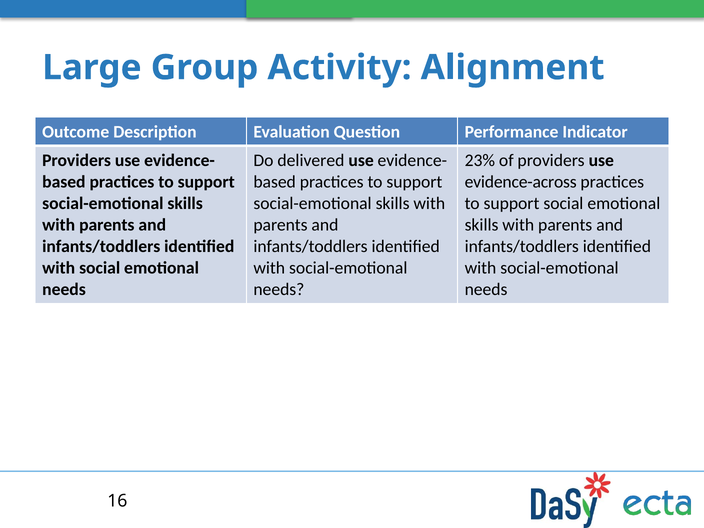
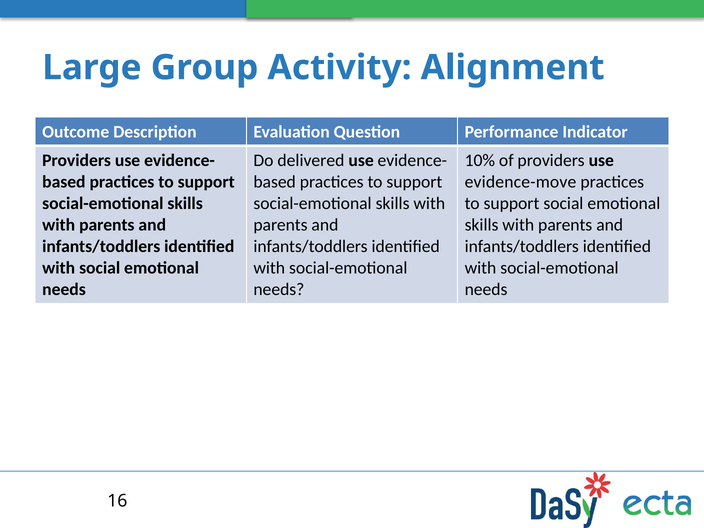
23%: 23% -> 10% (480, 160)
evidence-across: evidence-across -> evidence-move (520, 182)
